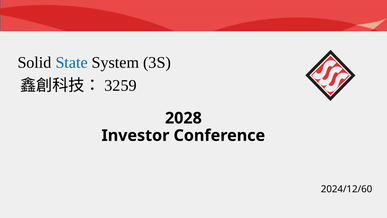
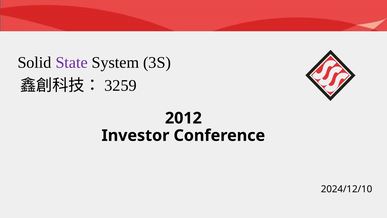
State colour: blue -> purple (72, 63)
2028: 2028 -> 2012 (183, 118)
2024/12/60: 2024/12/60 -> 2024/12/10 (347, 189)
